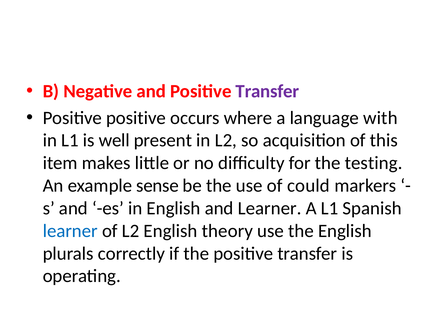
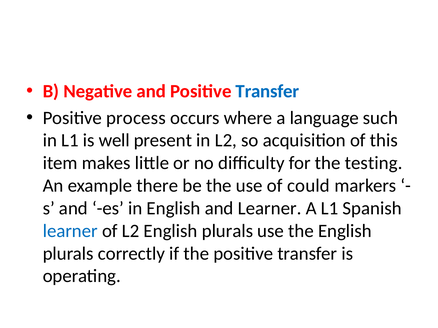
Transfer colour: purple -> blue (267, 91)
Positive positive: positive -> process (136, 118)
with: with -> such (380, 118)
sense: sense -> there (157, 186)
L2 English theory: theory -> plurals (227, 231)
